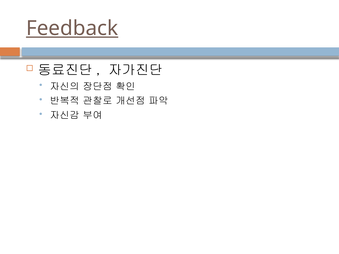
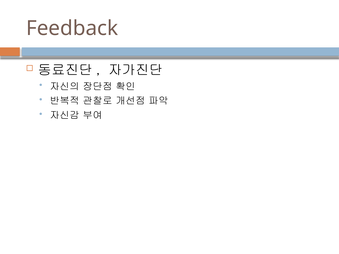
Feedback underline: present -> none (72, 28)
